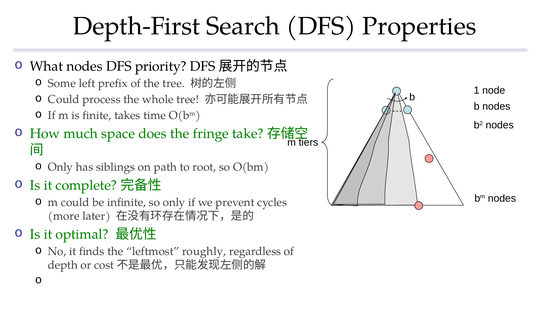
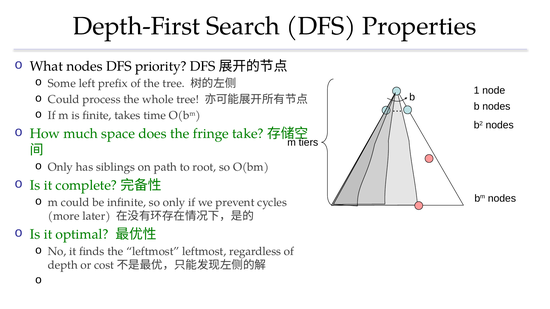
leftmost roughly: roughly -> leftmost (204, 252)
